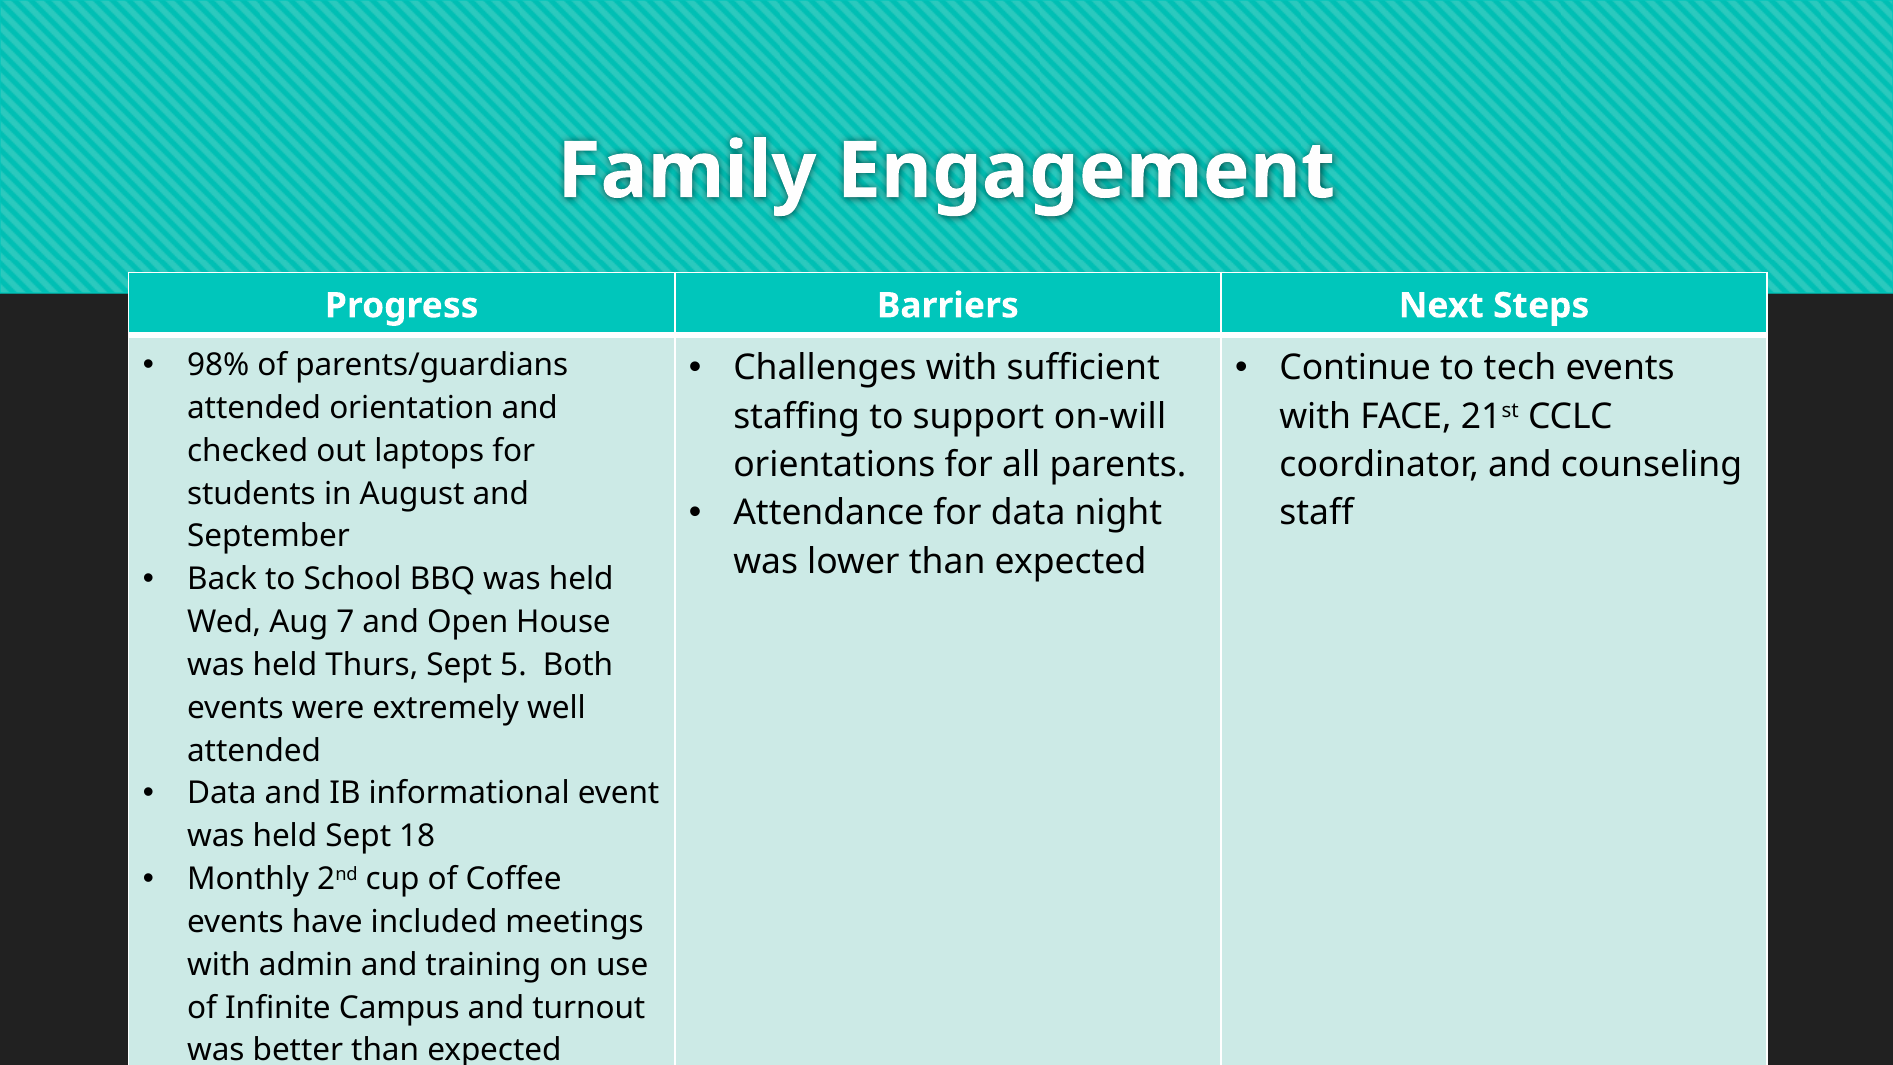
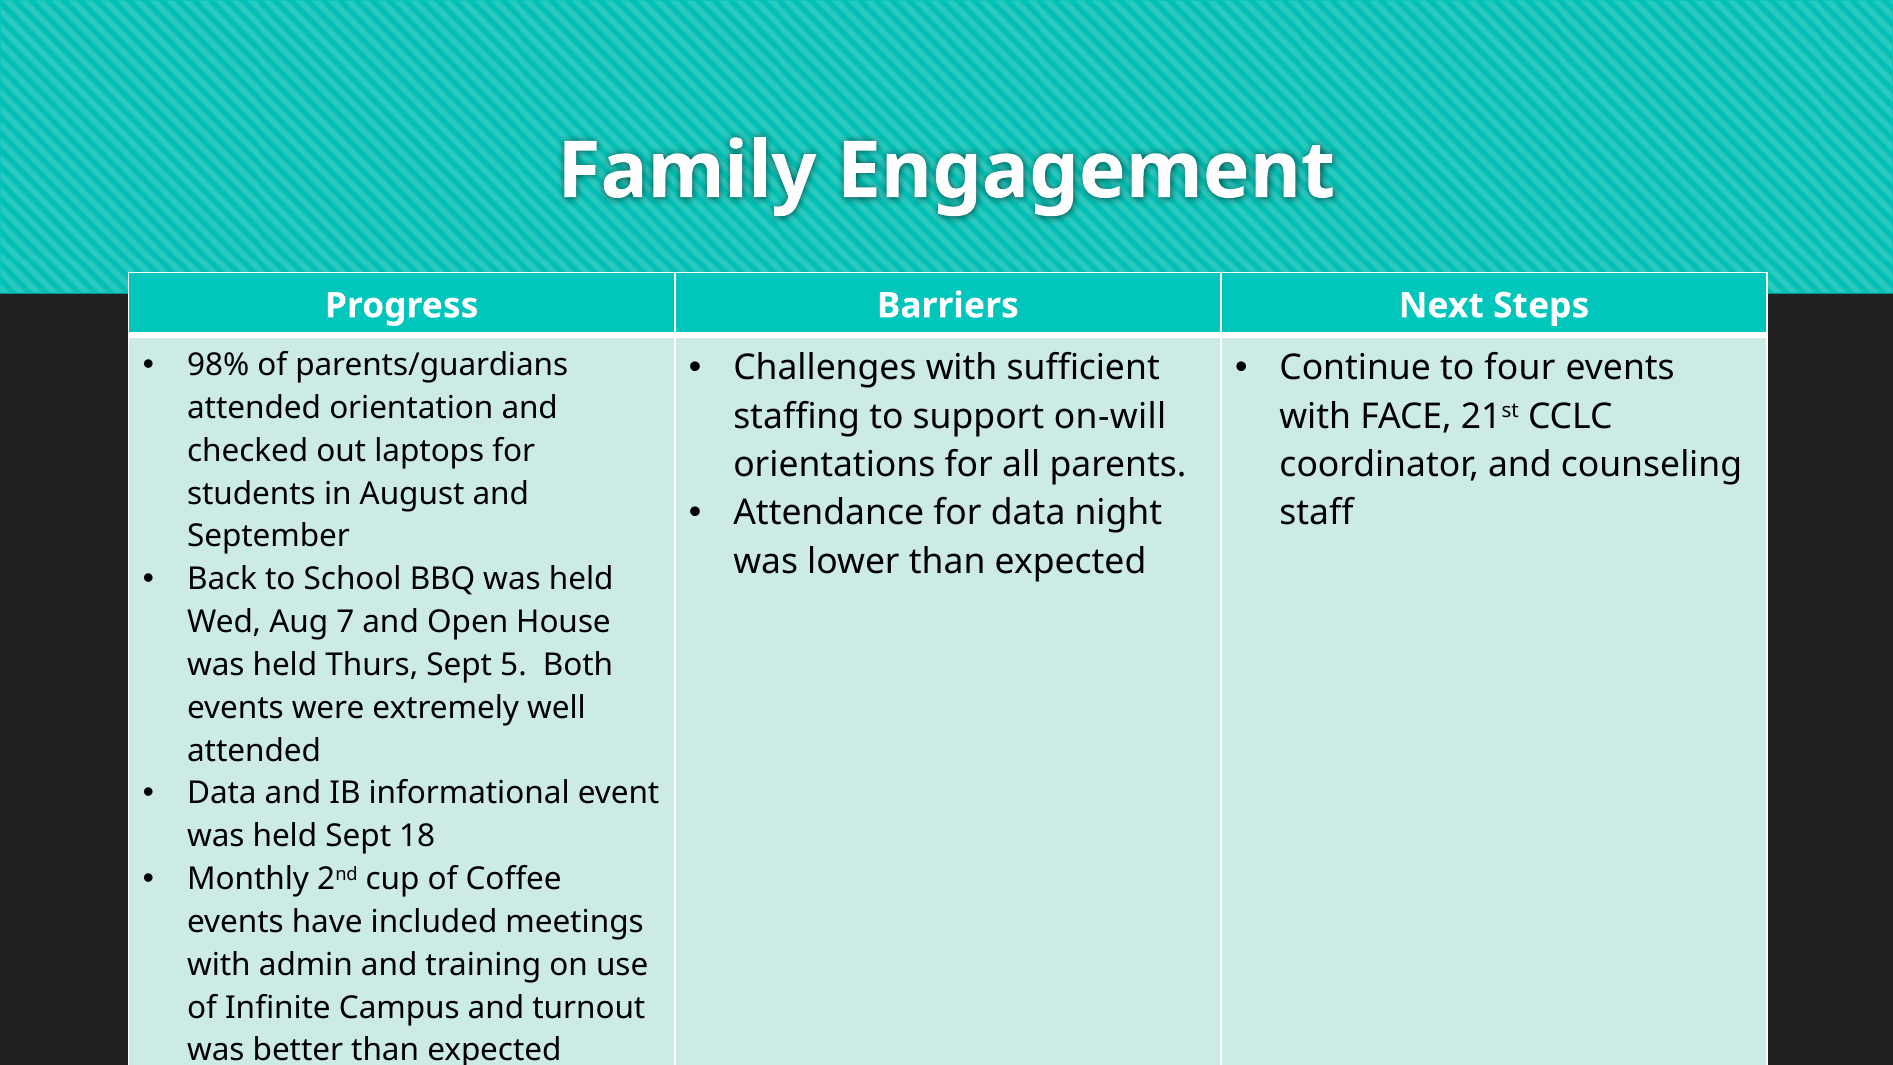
tech: tech -> four (1520, 368)
